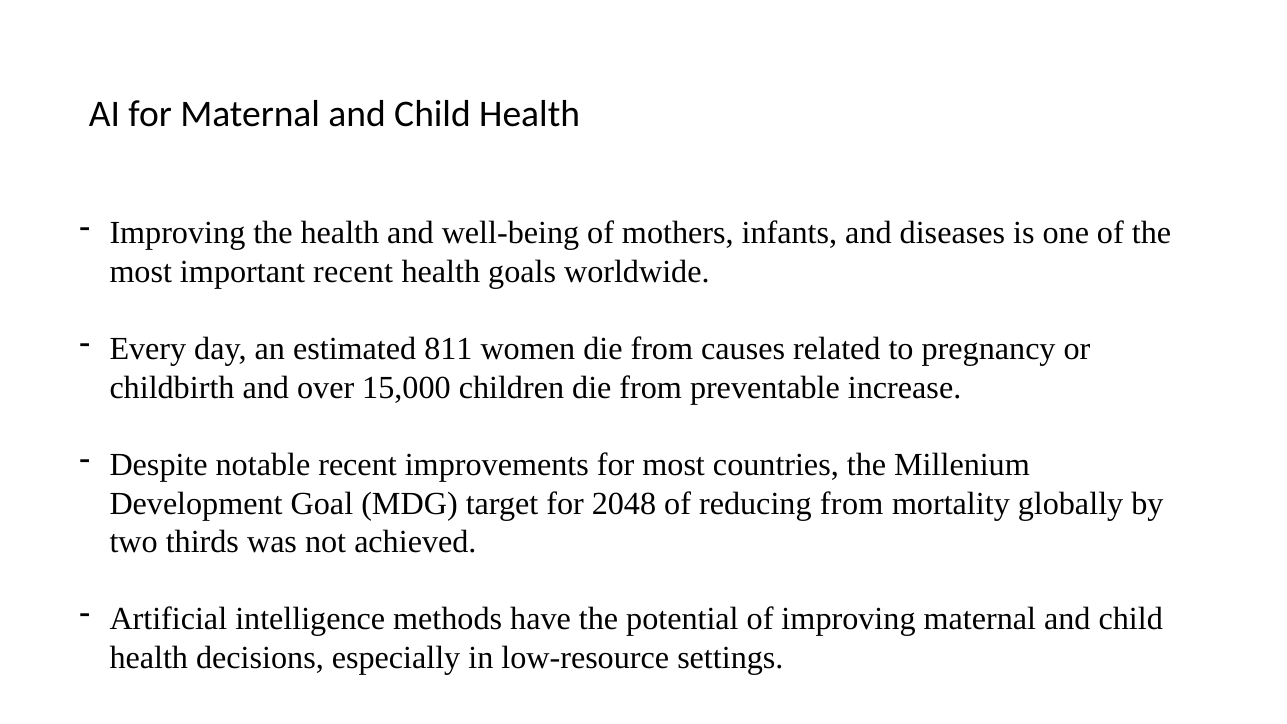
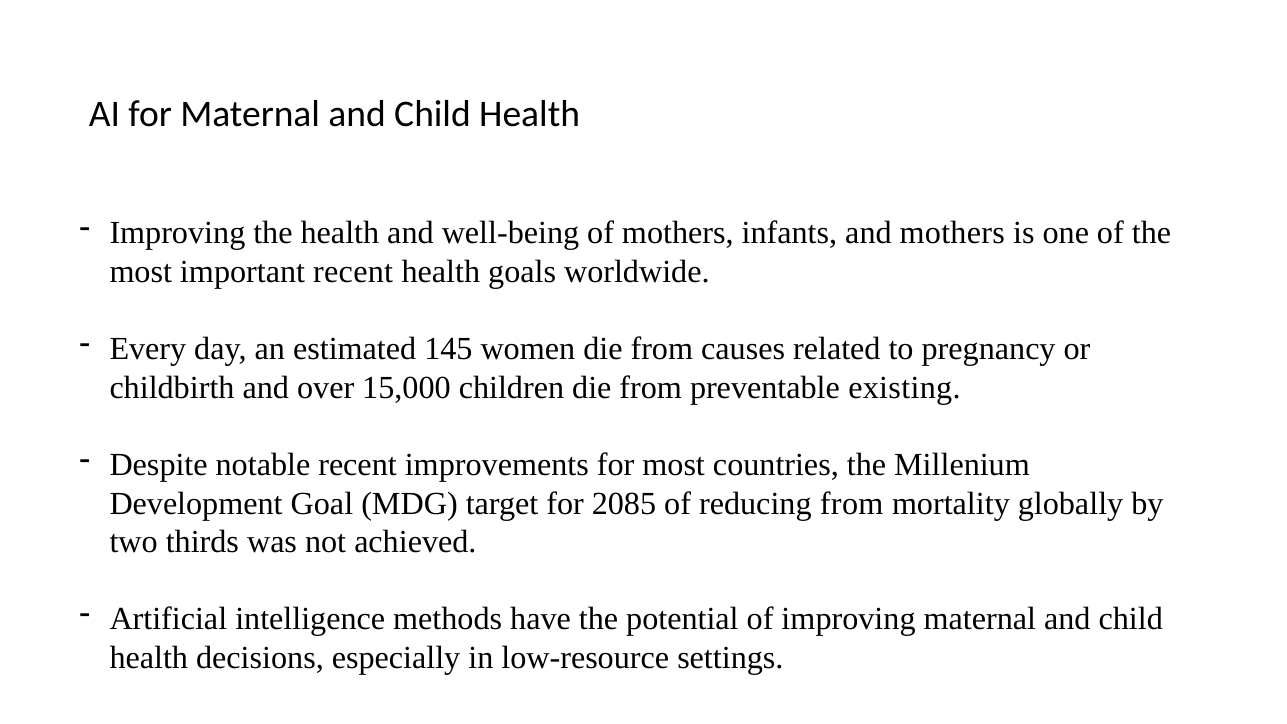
and diseases: diseases -> mothers (952, 233)
811: 811 -> 145 (448, 349)
increase: increase -> existing (904, 388)
2048: 2048 -> 2085 (624, 503)
